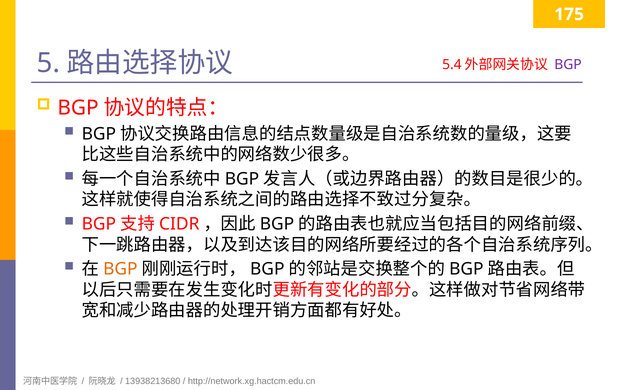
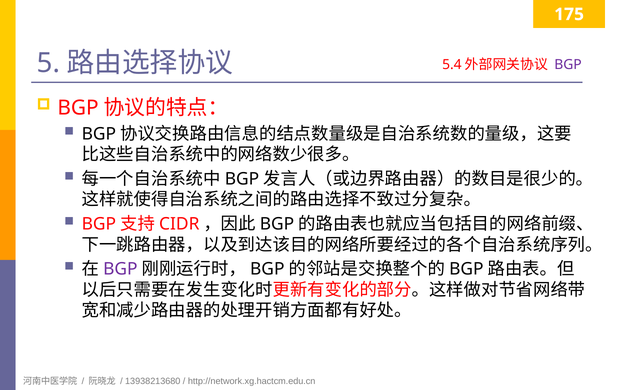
BGP colour: orange -> purple (120, 269)
